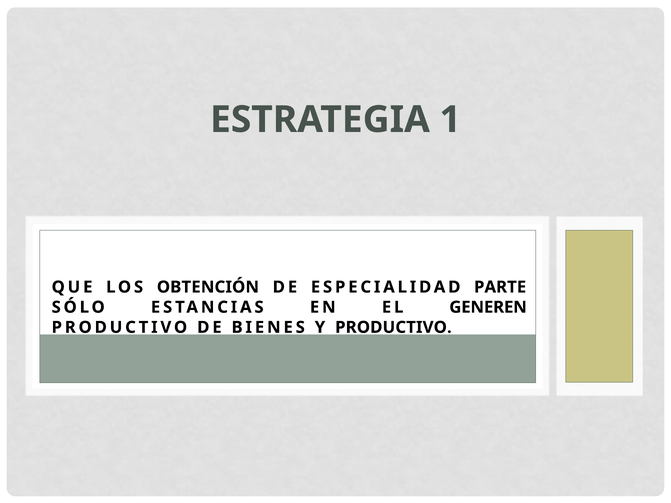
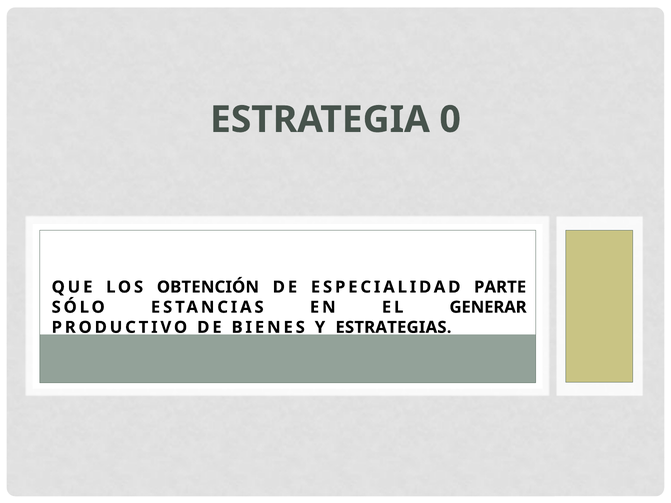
1: 1 -> 0 (450, 120)
GENEREN: GENEREN -> GENERAR (488, 307)
Y PRODUCTIVO: PRODUCTIVO -> ESTRATEGIAS (393, 327)
